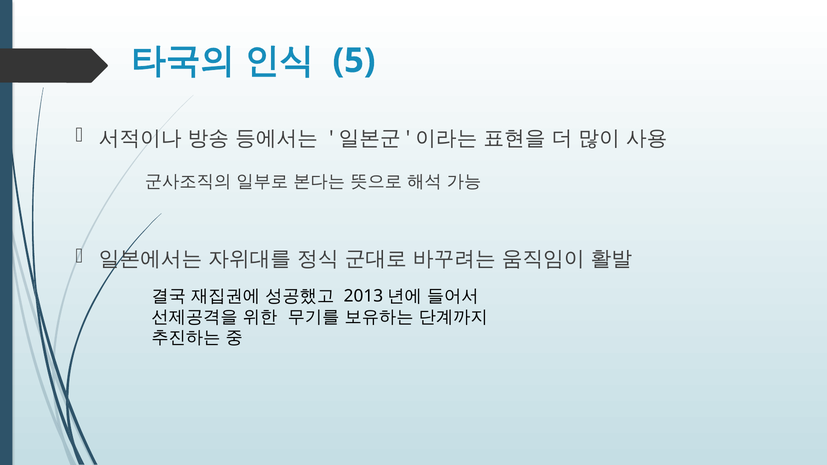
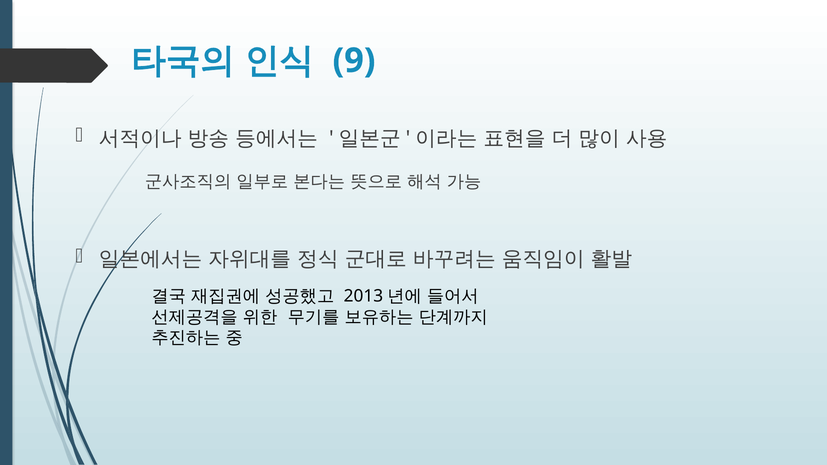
5: 5 -> 9 (354, 61)
